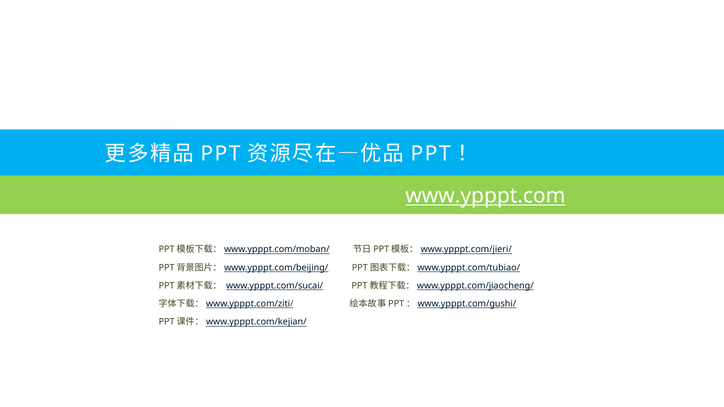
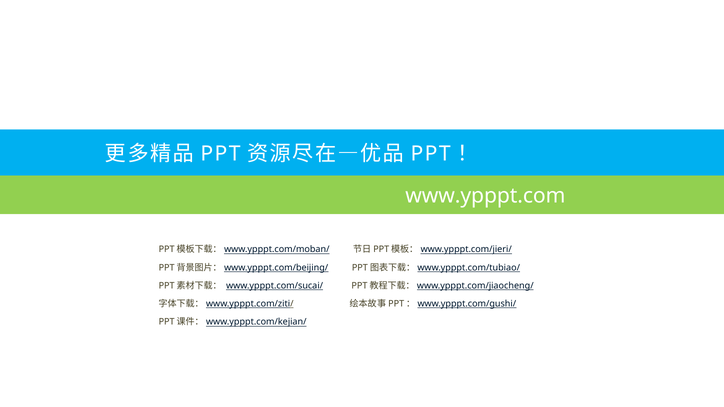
www.ypppt.com underline: present -> none (485, 196)
